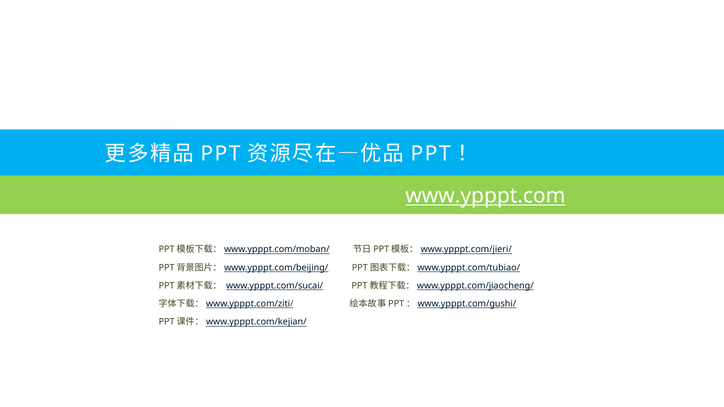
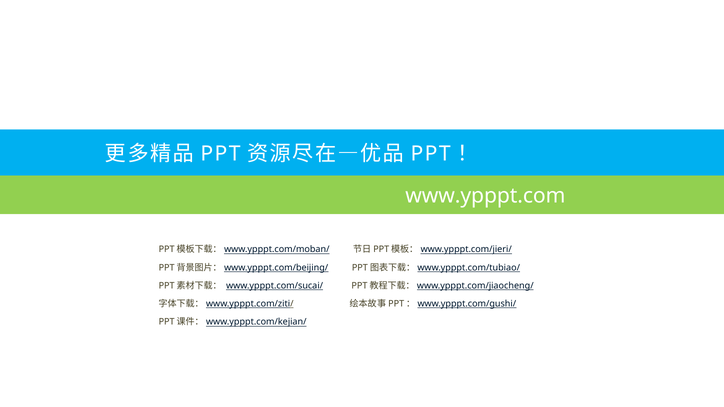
www.ypppt.com underline: present -> none (485, 196)
